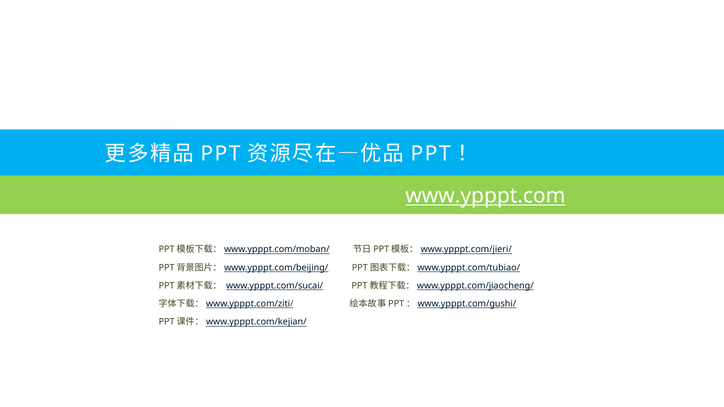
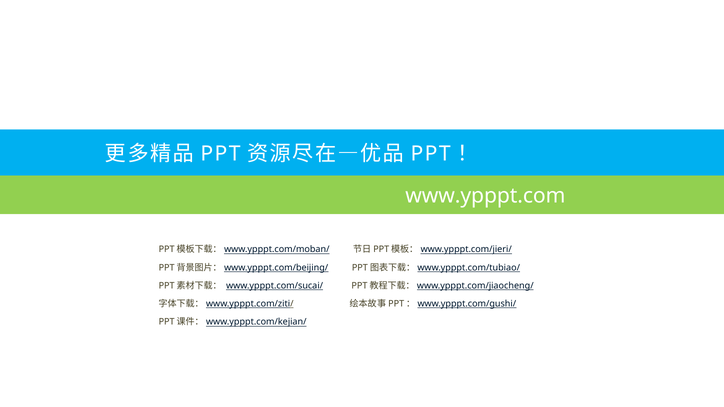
www.ypppt.com underline: present -> none (485, 196)
